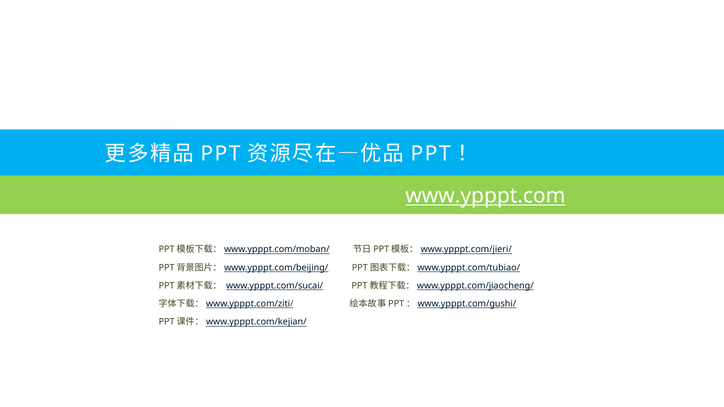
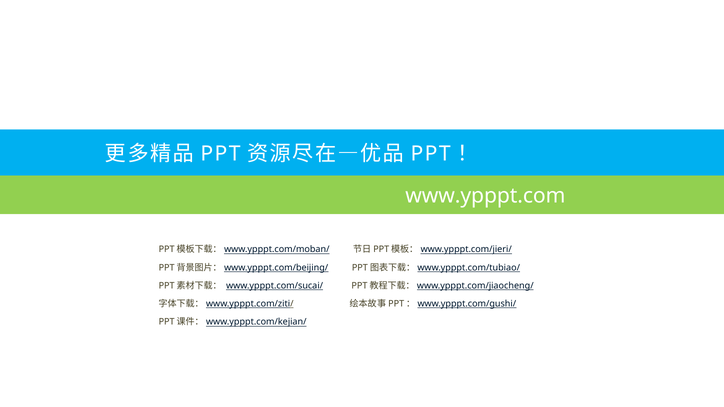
www.ypppt.com underline: present -> none (485, 196)
